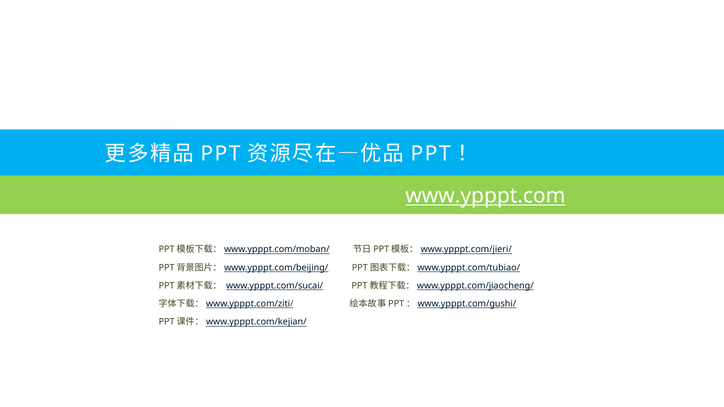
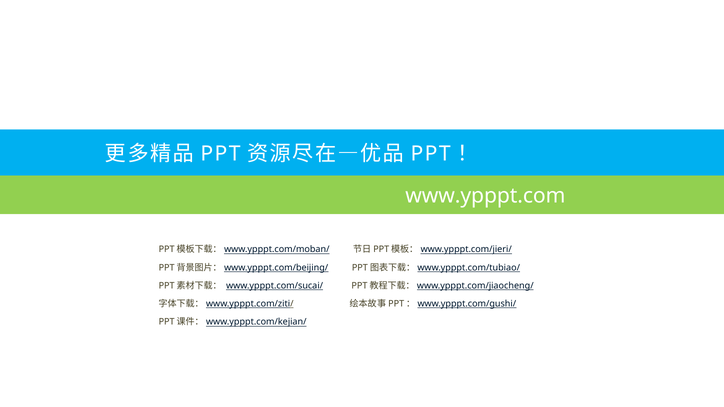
www.ypppt.com underline: present -> none (485, 196)
